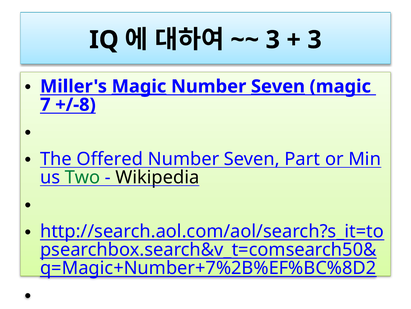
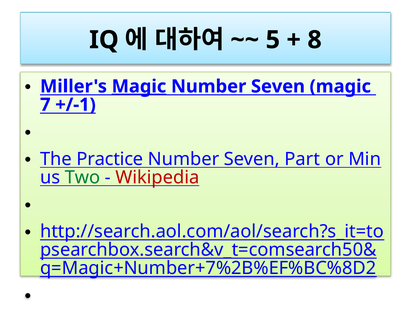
3: 3 -> 5 (273, 40)
3: 3 -> 8 (315, 40)
Seven underline: present -> none (278, 86)
+/-8: +/-8 -> +/-1 (76, 105)
Offered: Offered -> Practice (110, 159)
Wikipedia colour: black -> red (157, 177)
